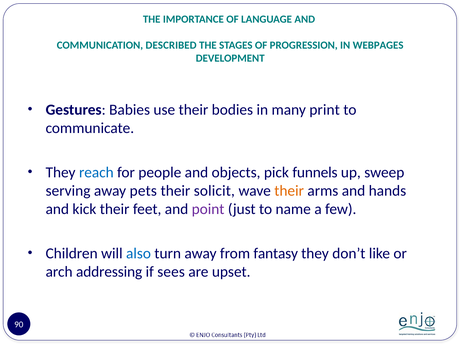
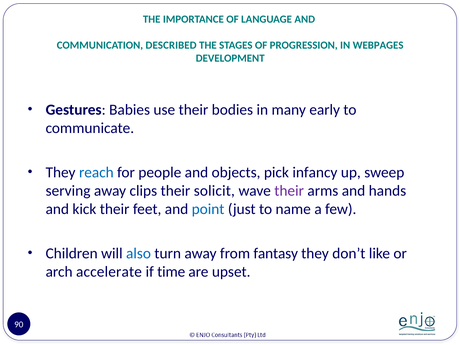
print: print -> early (325, 110)
funnels: funnels -> infancy (315, 172)
pets: pets -> clips (143, 191)
their colour: orange -> purple (289, 191)
point colour: purple -> blue (208, 209)
addressing: addressing -> accelerate (109, 272)
sees: sees -> time (171, 272)
